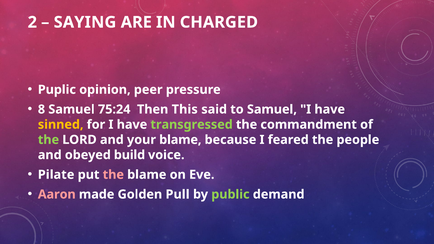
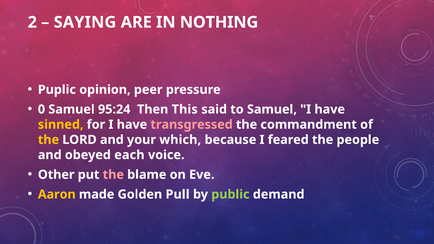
CHARGED: CHARGED -> NOTHING (219, 22)
8: 8 -> 0 (41, 109)
75:24: 75:24 -> 95:24 (114, 109)
transgressed colour: light green -> pink (192, 125)
the colour: light green -> yellow (48, 140)
your blame: blame -> which (180, 140)
build: build -> each (129, 155)
Pilate: Pilate -> Other (56, 175)
Aaron colour: pink -> yellow (57, 194)
